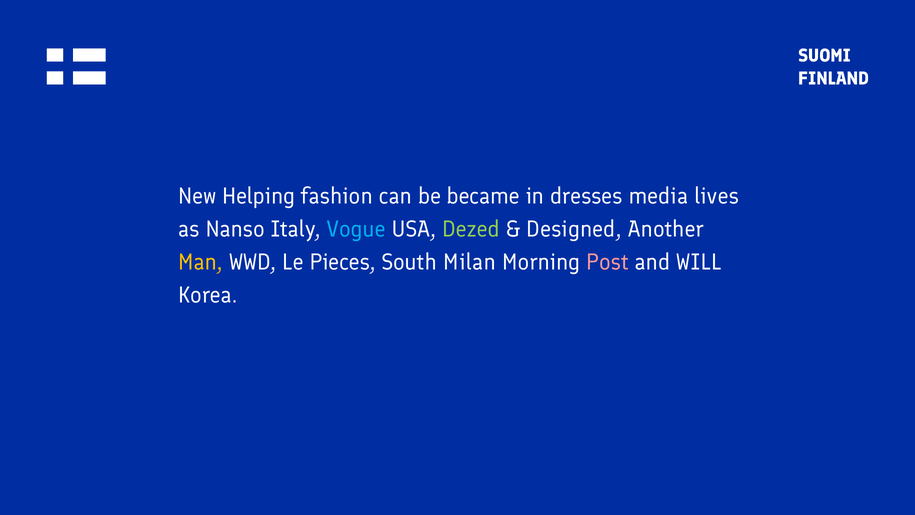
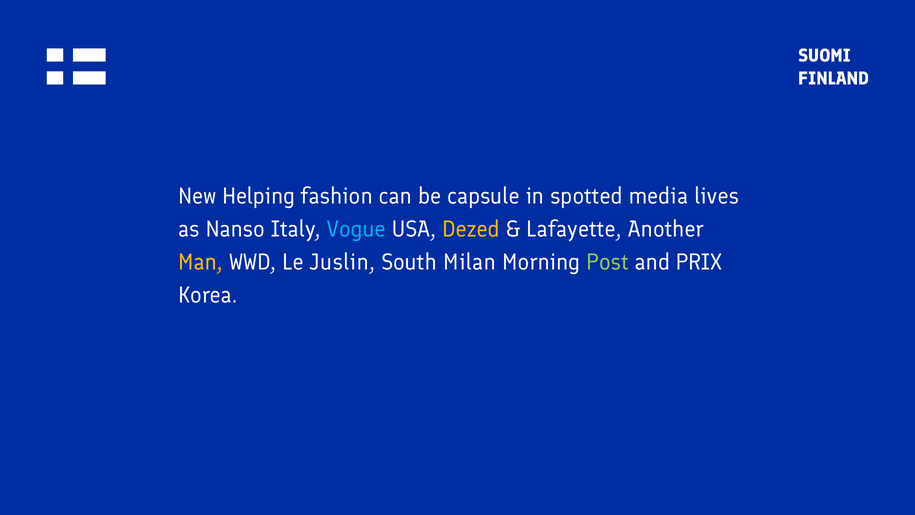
became: became -> capsule (483, 196)
dresses: dresses -> spotted (586, 196)
Dezed colour: light green -> yellow (471, 229)
Designed: Designed -> Lafayette (574, 229)
Pieces: Pieces -> Juslin (343, 262)
Post colour: pink -> light green (608, 262)
WILL: WILL -> PRIX (699, 262)
